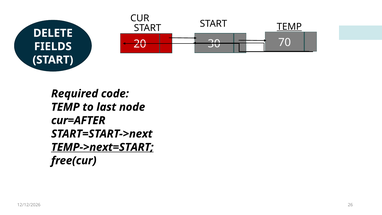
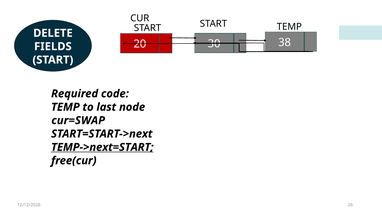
TEMP underline: present -> none (289, 27)
70: 70 -> 38 (285, 42)
cur=AFTER: cur=AFTER -> cur=SWAP (78, 120)
